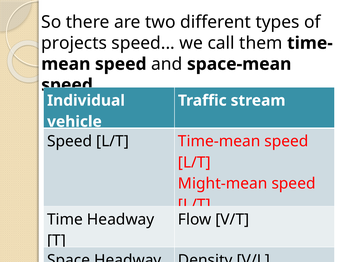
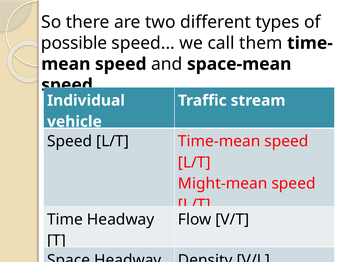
projects: projects -> possible (74, 43)
